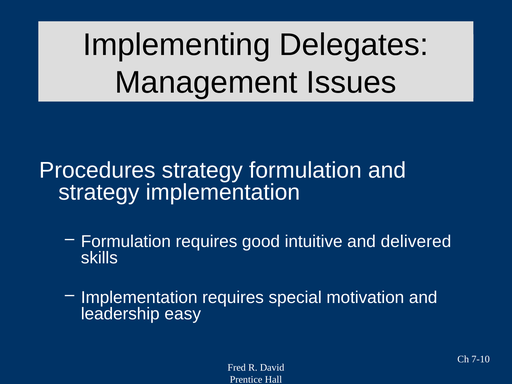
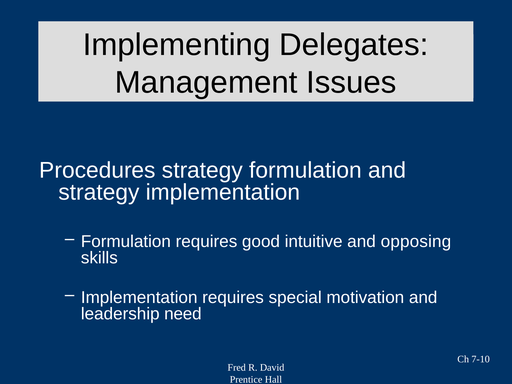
delivered: delivered -> opposing (416, 241)
easy: easy -> need (183, 314)
